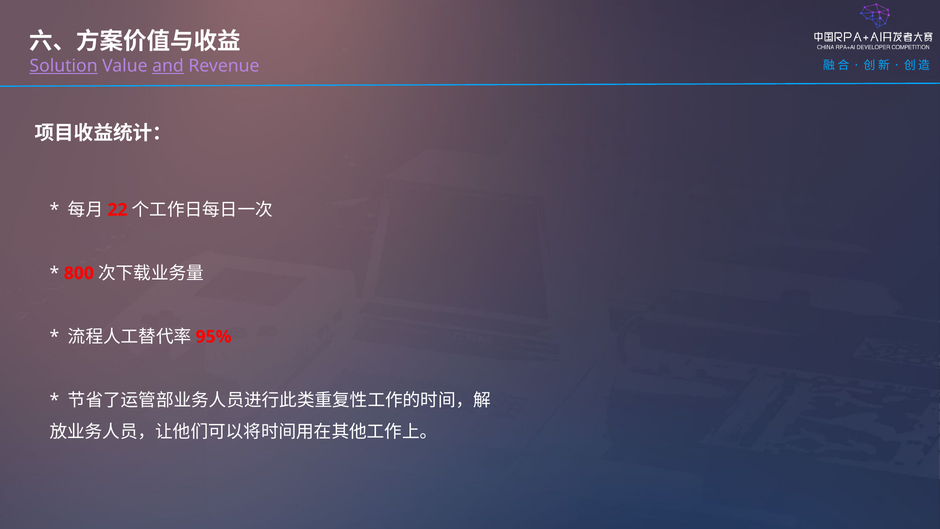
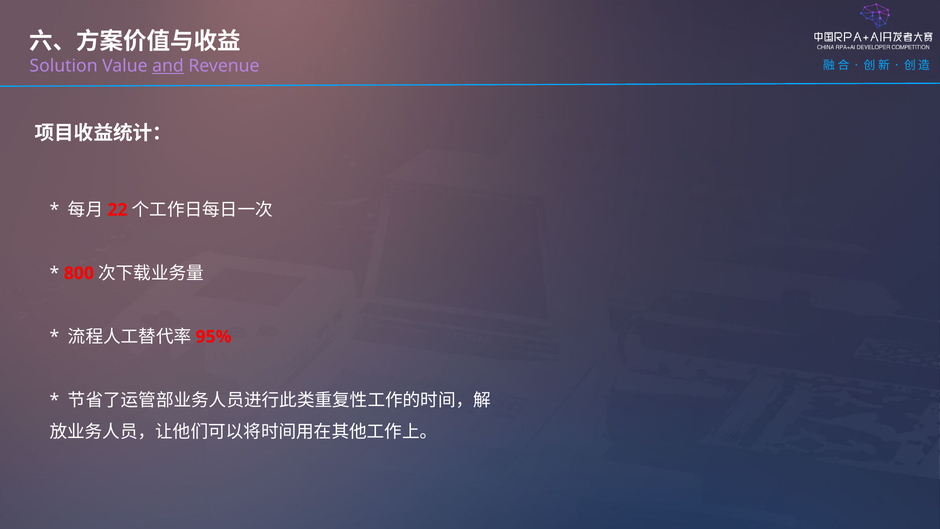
Solution underline: present -> none (64, 66)
